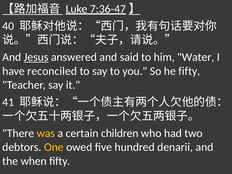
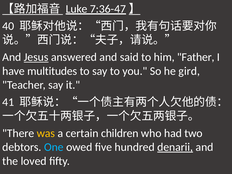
Water: Water -> Father (196, 57)
reconciled: reconciled -> multitudes (52, 71)
he fifty: fifty -> gird (189, 71)
One colour: yellow -> light blue (54, 147)
denarii underline: none -> present (175, 147)
when: when -> loved (34, 161)
